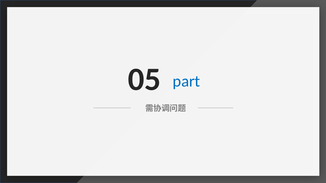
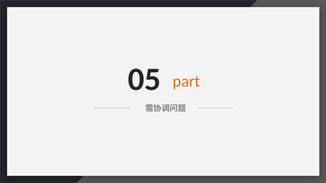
part colour: blue -> orange (186, 81)
